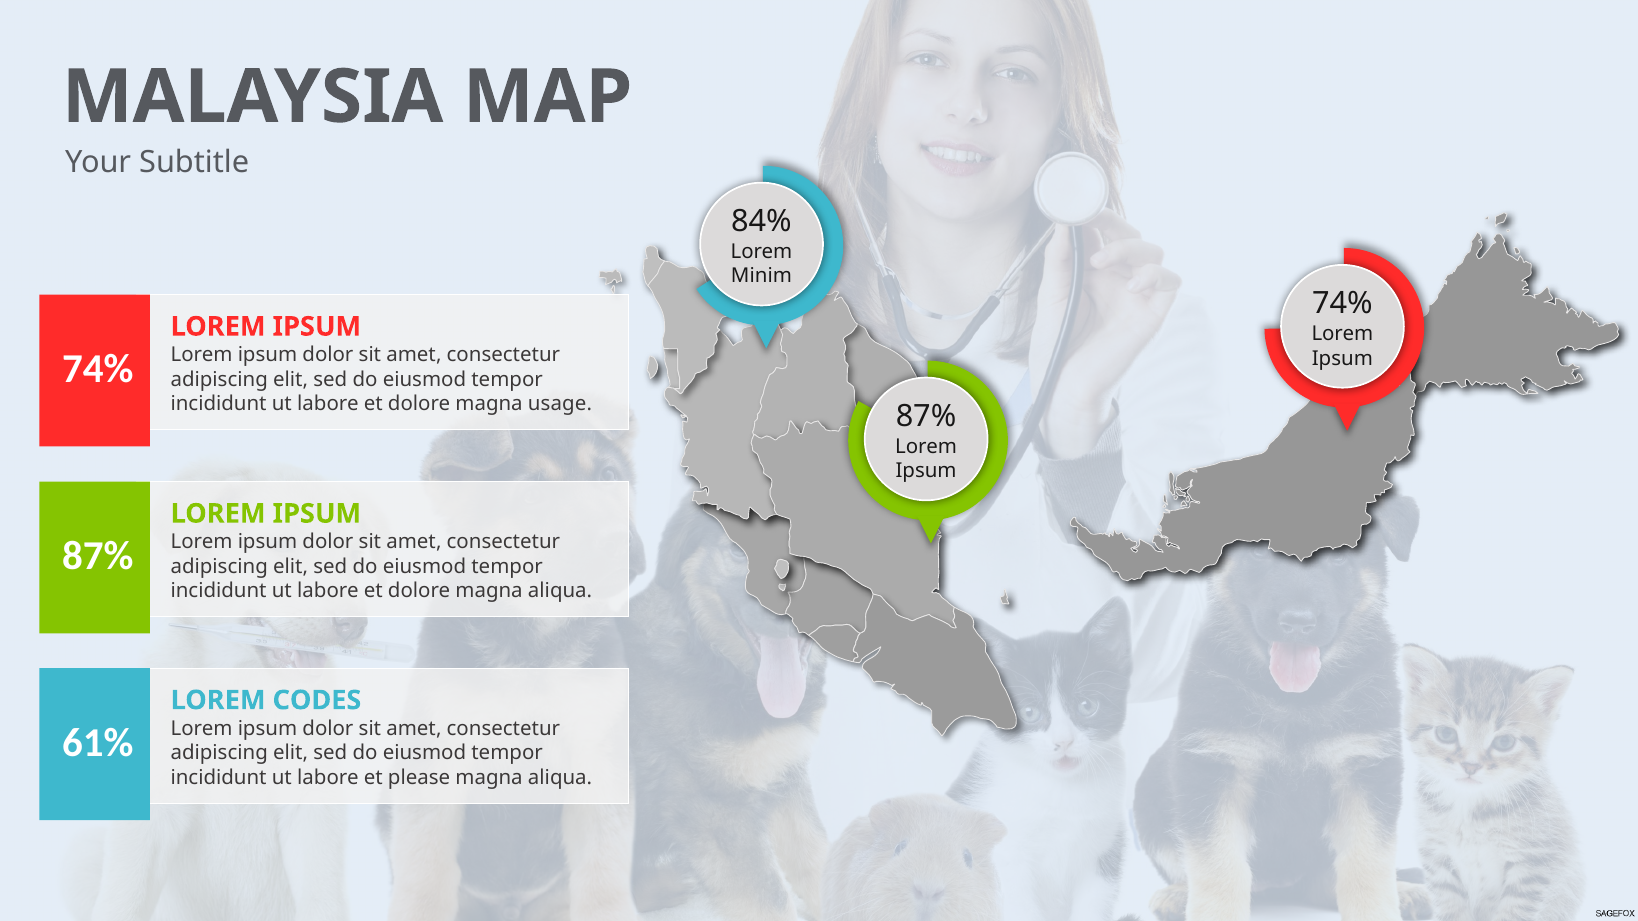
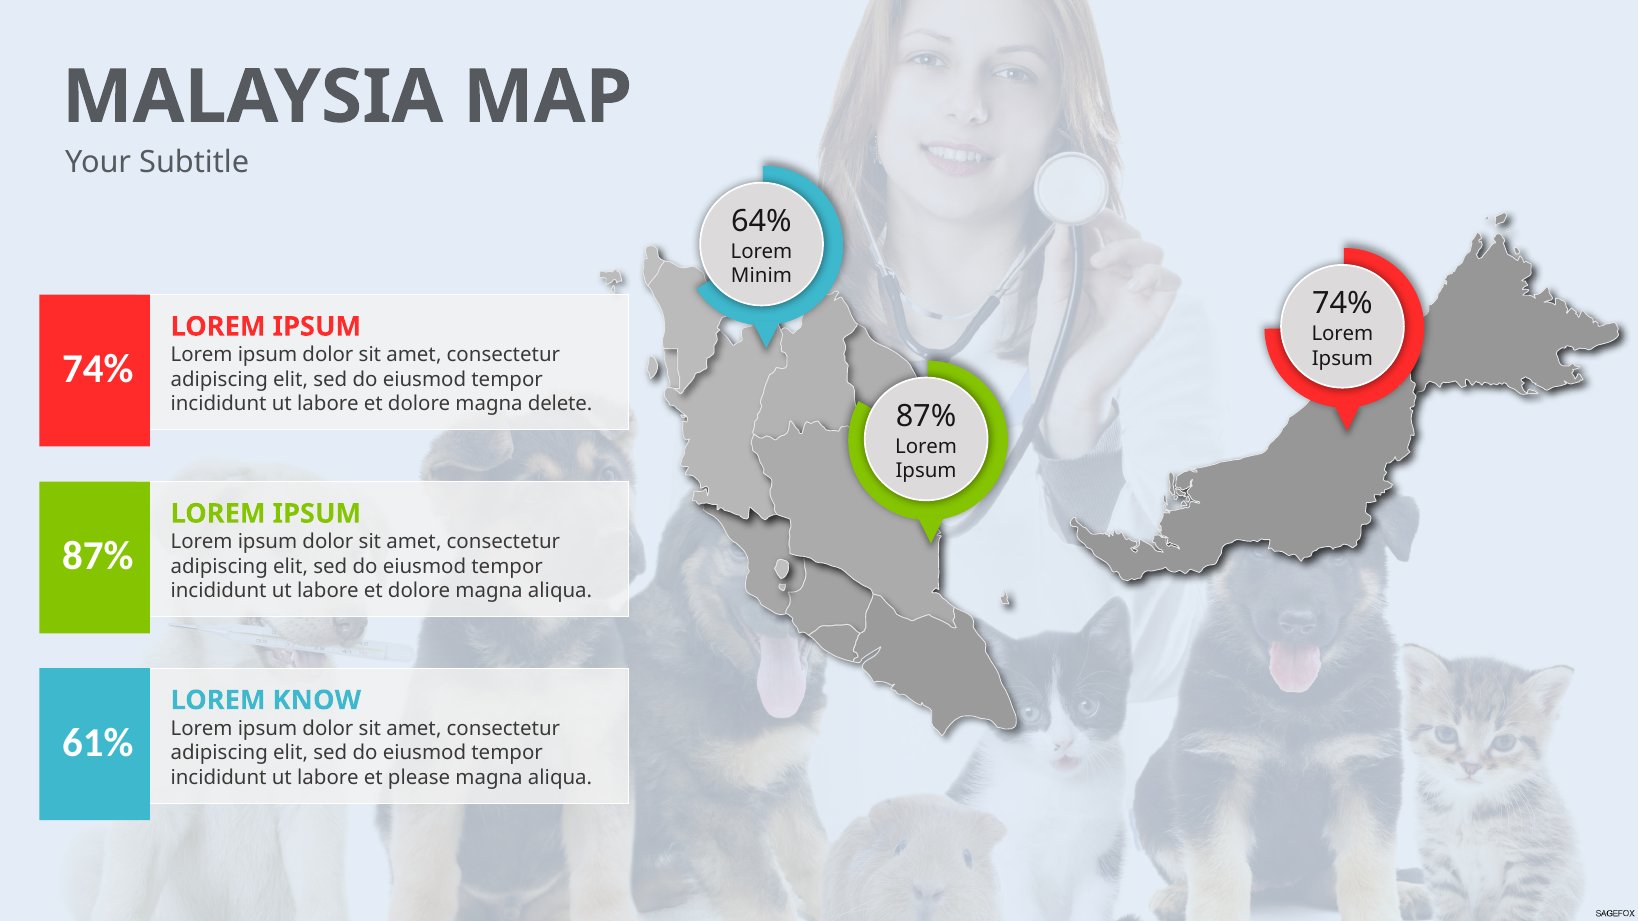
84%: 84% -> 64% (761, 222)
usage: usage -> delete (560, 404)
CODES: CODES -> KNOW (317, 701)
